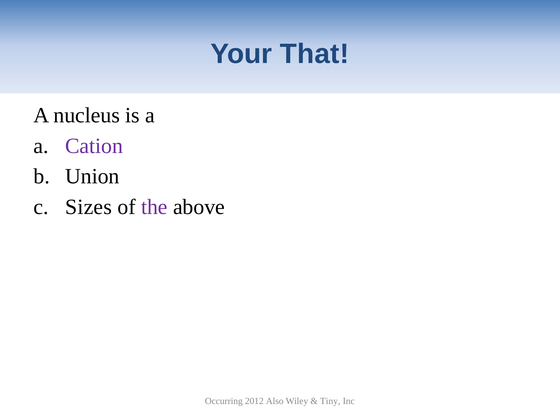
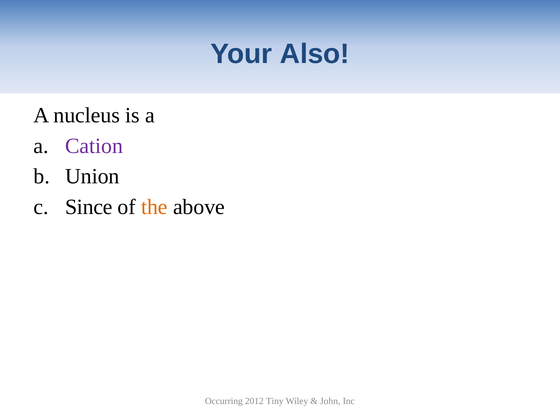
That: That -> Also (315, 54)
Sizes: Sizes -> Since (89, 207)
the colour: purple -> orange (154, 207)
Also: Also -> Tiny (275, 401)
Tiny: Tiny -> John (330, 401)
